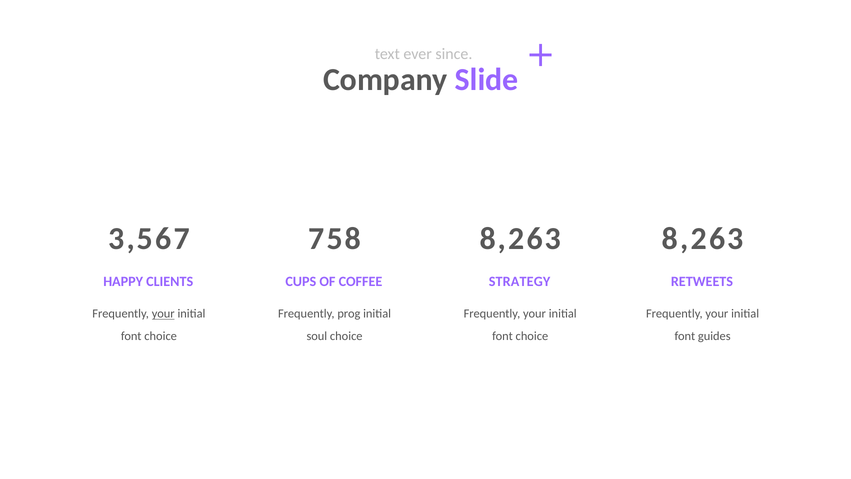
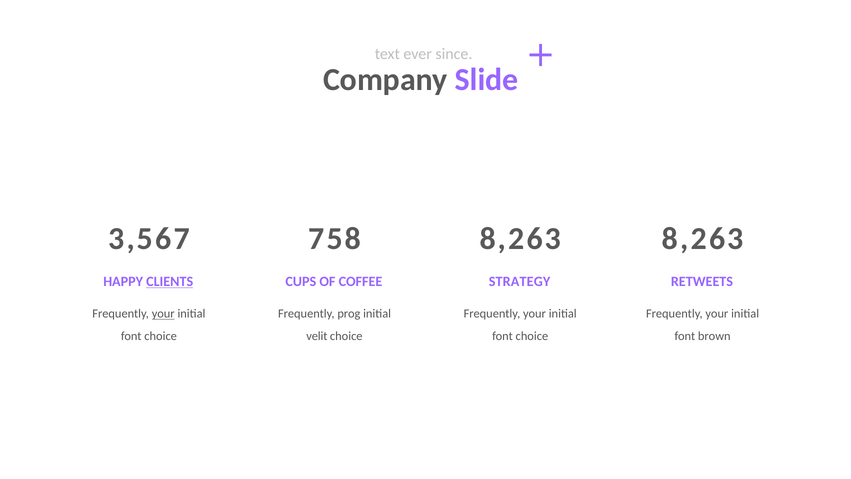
CLIENTS underline: none -> present (170, 282)
soul: soul -> velit (317, 336)
guides: guides -> brown (714, 336)
